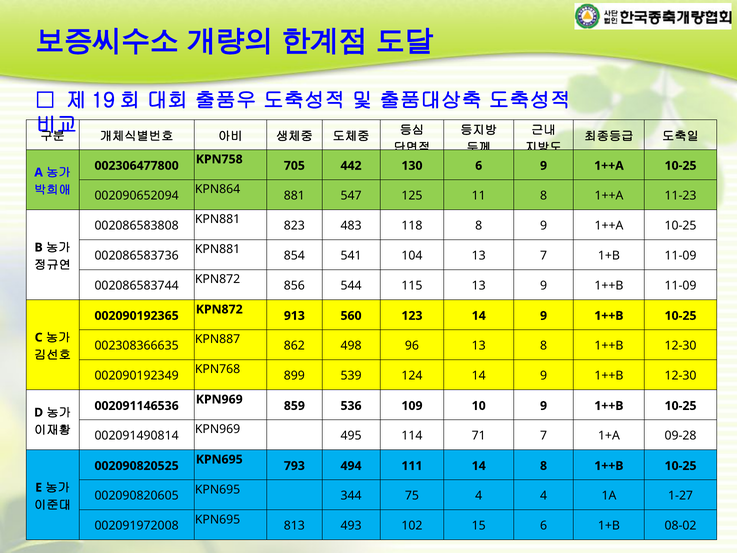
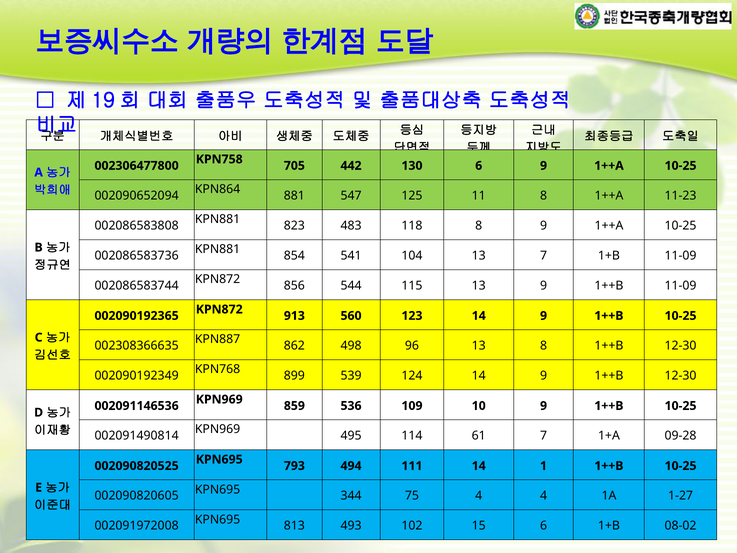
71: 71 -> 61 (479, 436)
14 8: 8 -> 1 (544, 466)
